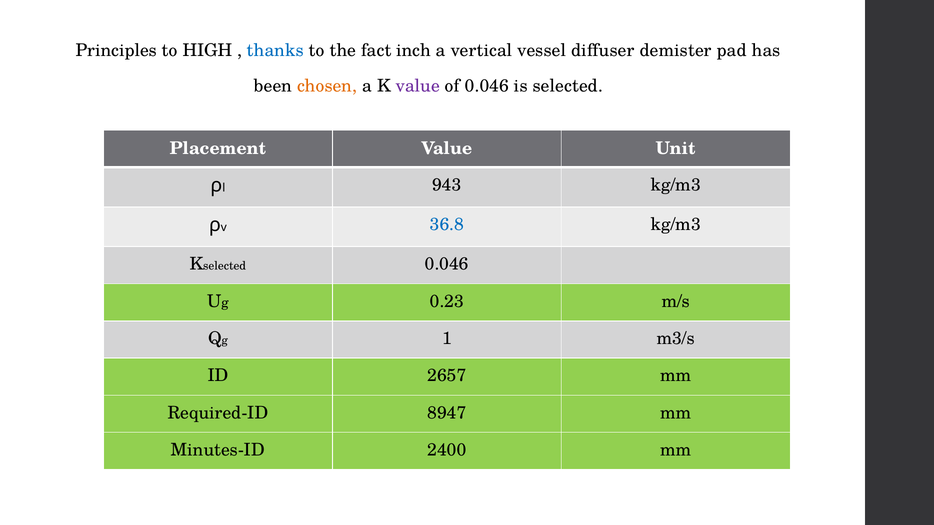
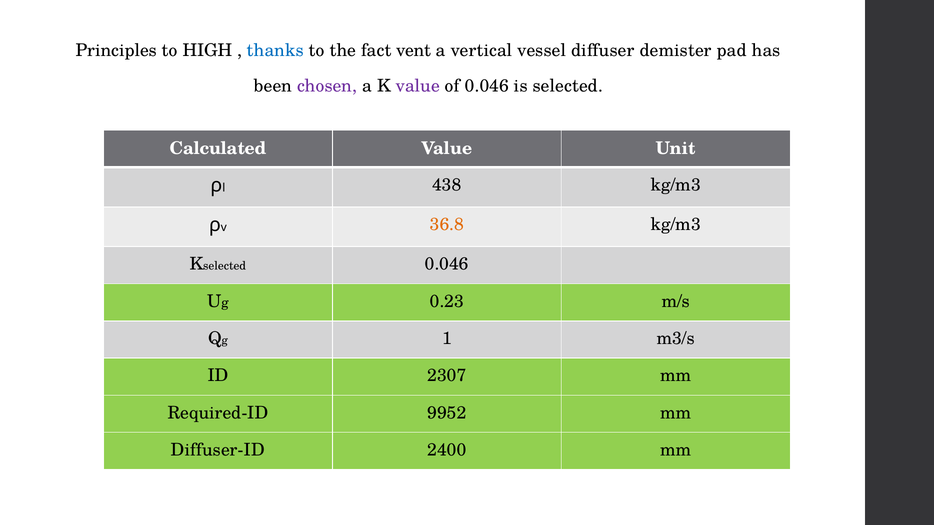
inch: inch -> vent (414, 50)
chosen colour: orange -> purple (327, 86)
Placement: Placement -> Calculated (218, 148)
943: 943 -> 438 (447, 185)
36.8 colour: blue -> orange (447, 225)
2657: 2657 -> 2307 (447, 376)
8947: 8947 -> 9952 (447, 413)
Minutes-ID: Minutes-ID -> Diffuser-ID (218, 450)
